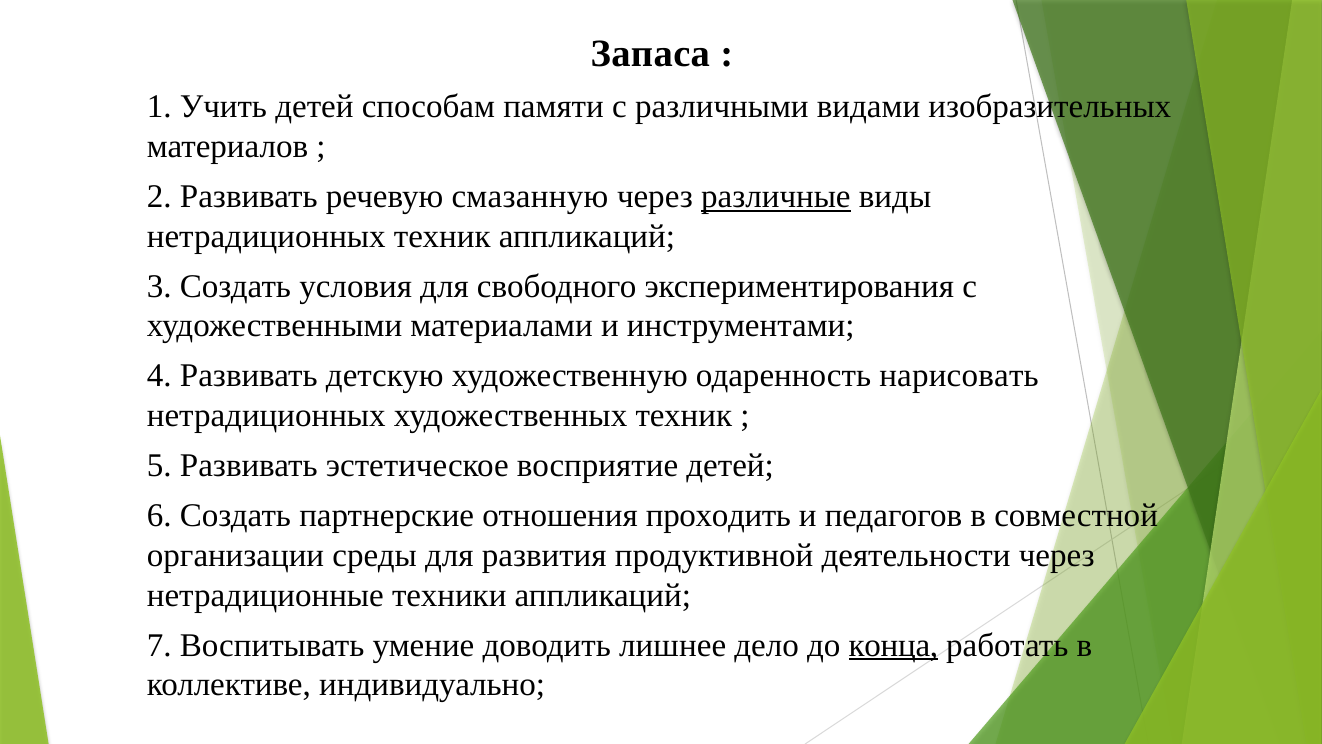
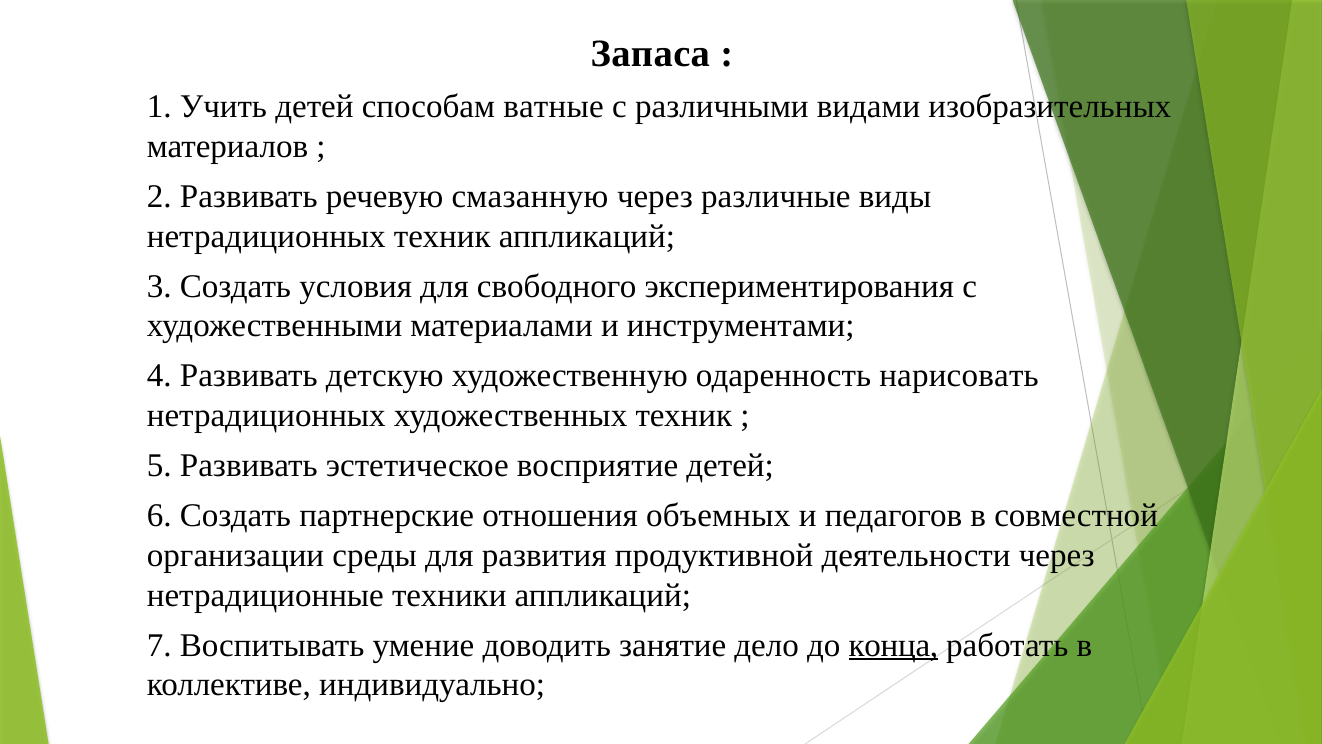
памяти: памяти -> ватные (553, 107)
различные underline: present -> none (776, 196)
проходить: проходить -> объемных (718, 515)
лишнее: лишнее -> занятие (673, 645)
